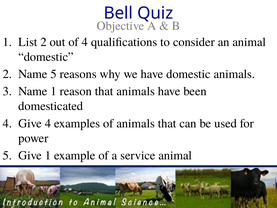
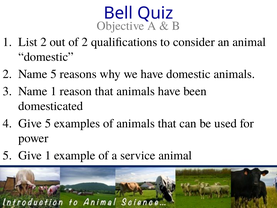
of 4: 4 -> 2 (85, 42)
Give 4: 4 -> 5 (48, 123)
